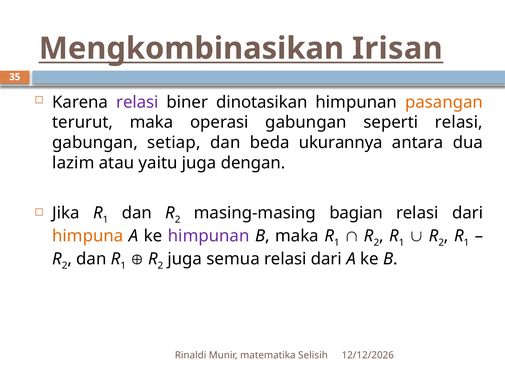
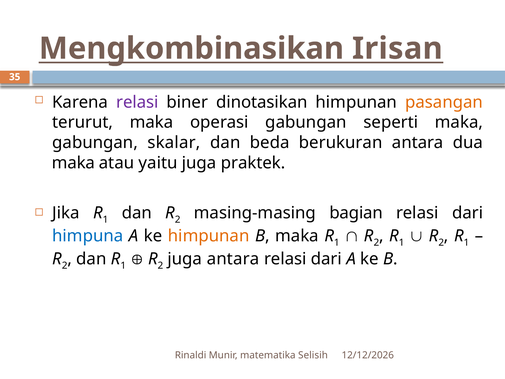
seperti relasi: relasi -> maka (459, 122)
setiap: setiap -> skalar (174, 143)
ukurannya: ukurannya -> berukuran (341, 143)
lazim: lazim -> maka (73, 163)
dengan: dengan -> praktek (253, 163)
himpuna colour: orange -> blue (88, 236)
himpunan colour: purple -> orange (209, 236)
juga semua: semua -> antara (233, 259)
